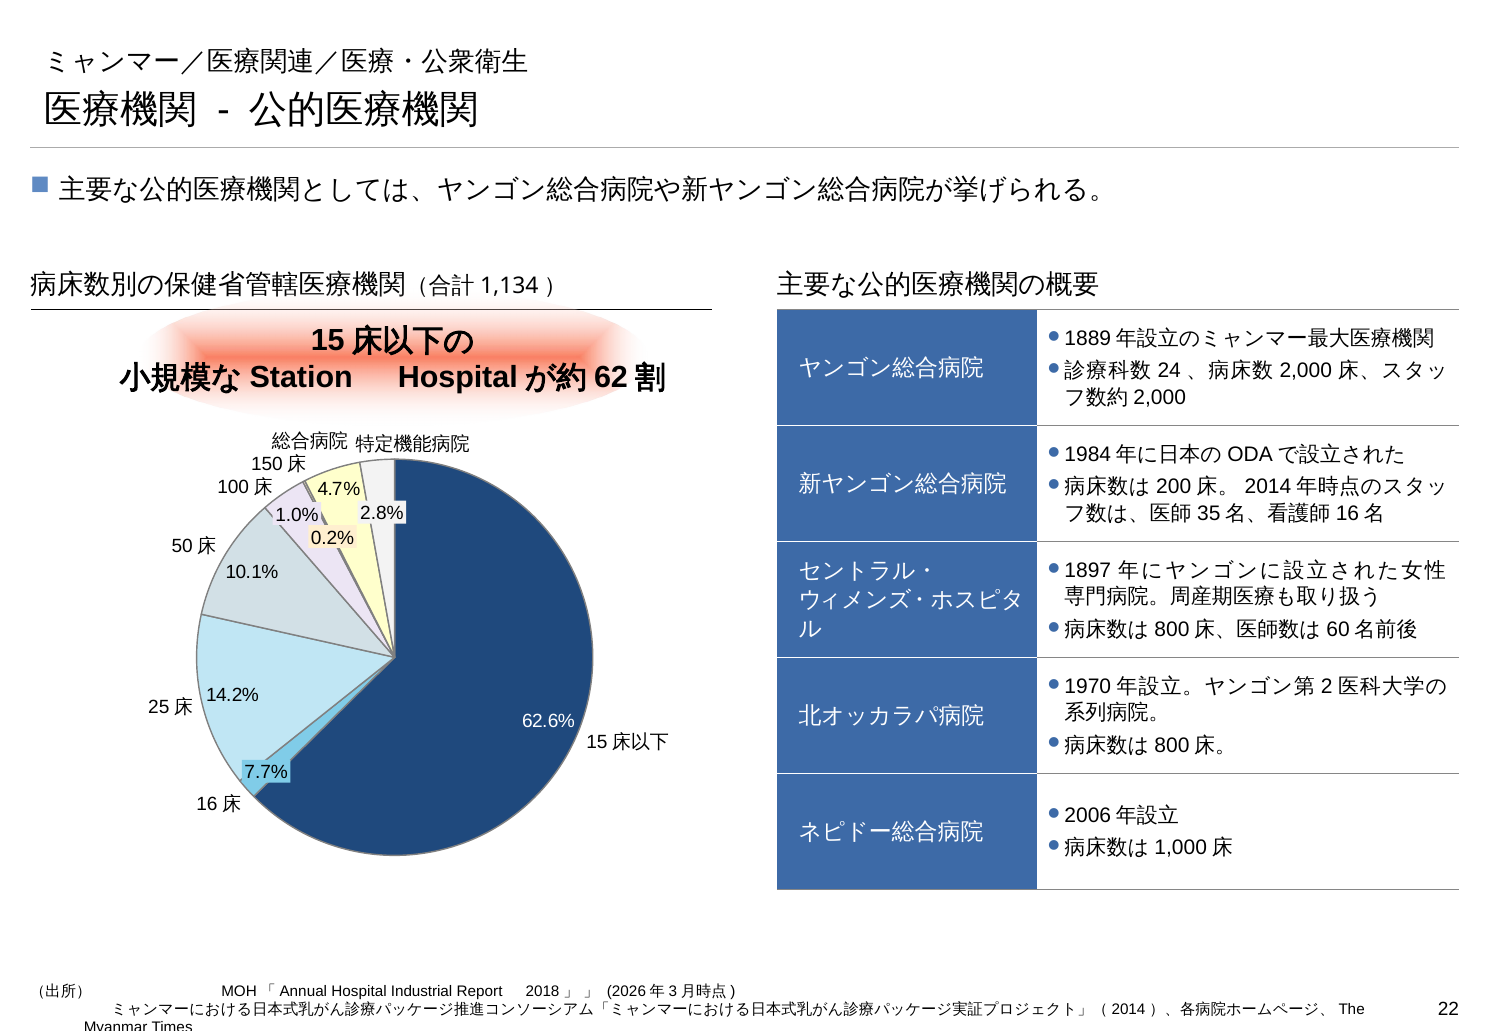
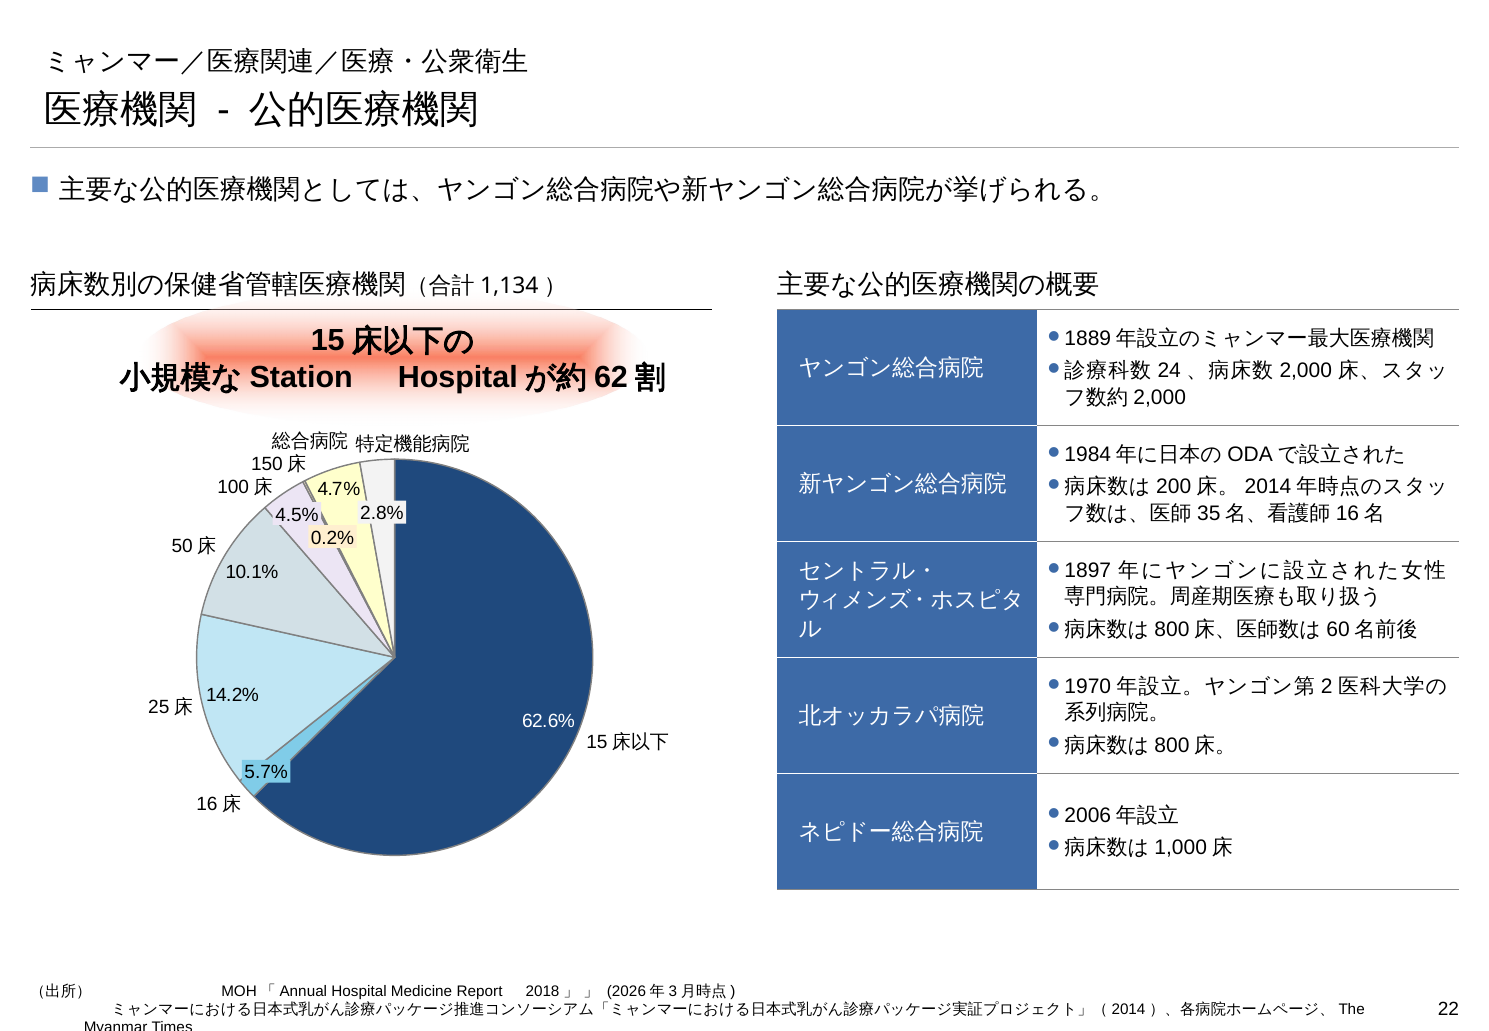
1.0%: 1.0% -> 4.5% (297, 515)
7.7%: 7.7% -> 5.7% (266, 773)
Industrial: Industrial -> Medicine (422, 991)
